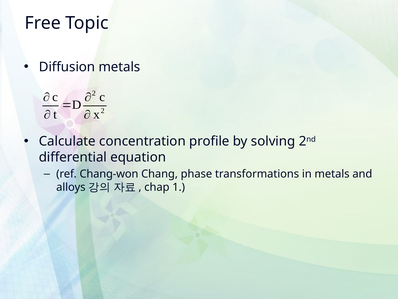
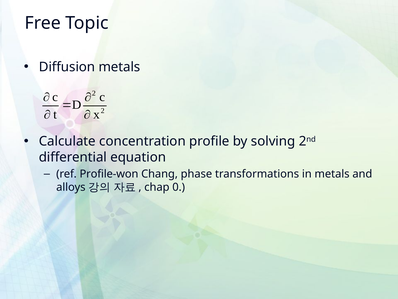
Chang-won: Chang-won -> Profile-won (109, 174)
1: 1 -> 0 (179, 187)
